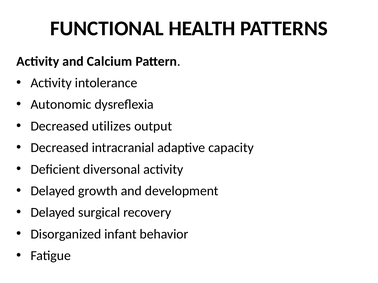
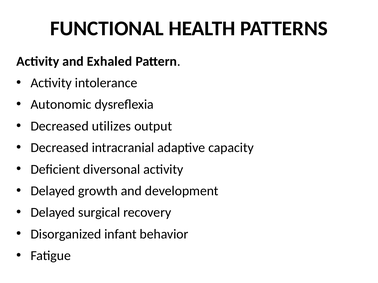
Calcium: Calcium -> Exhaled (110, 61)
